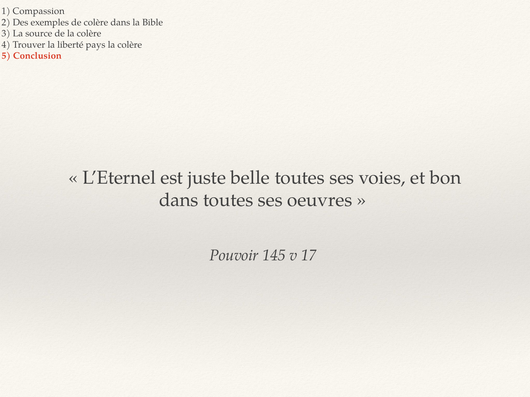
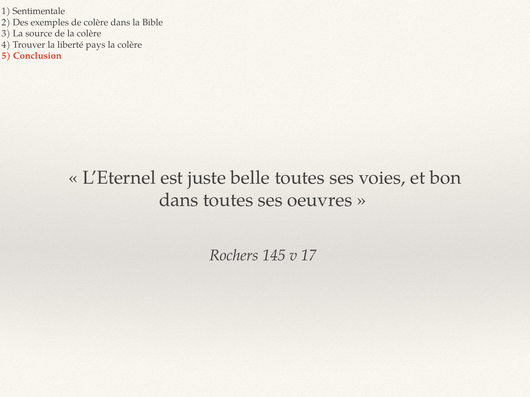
Compassion: Compassion -> Sentimentale (39, 11)
Pouvoir: Pouvoir -> Rochers (234, 256)
